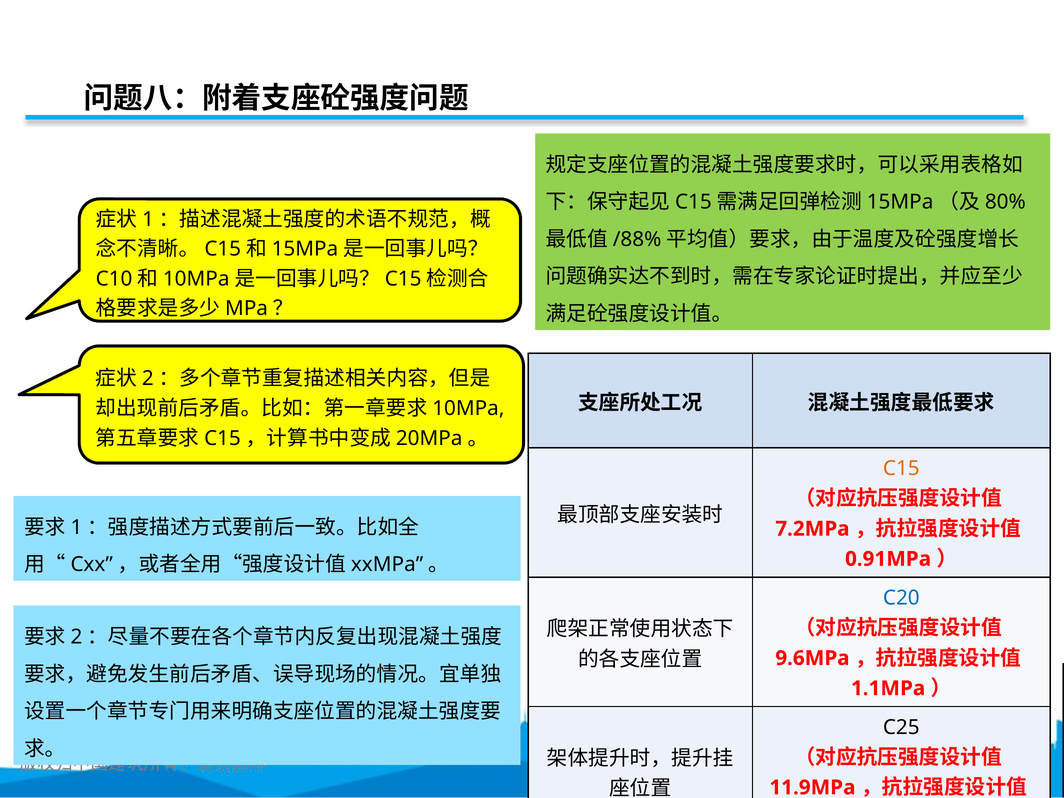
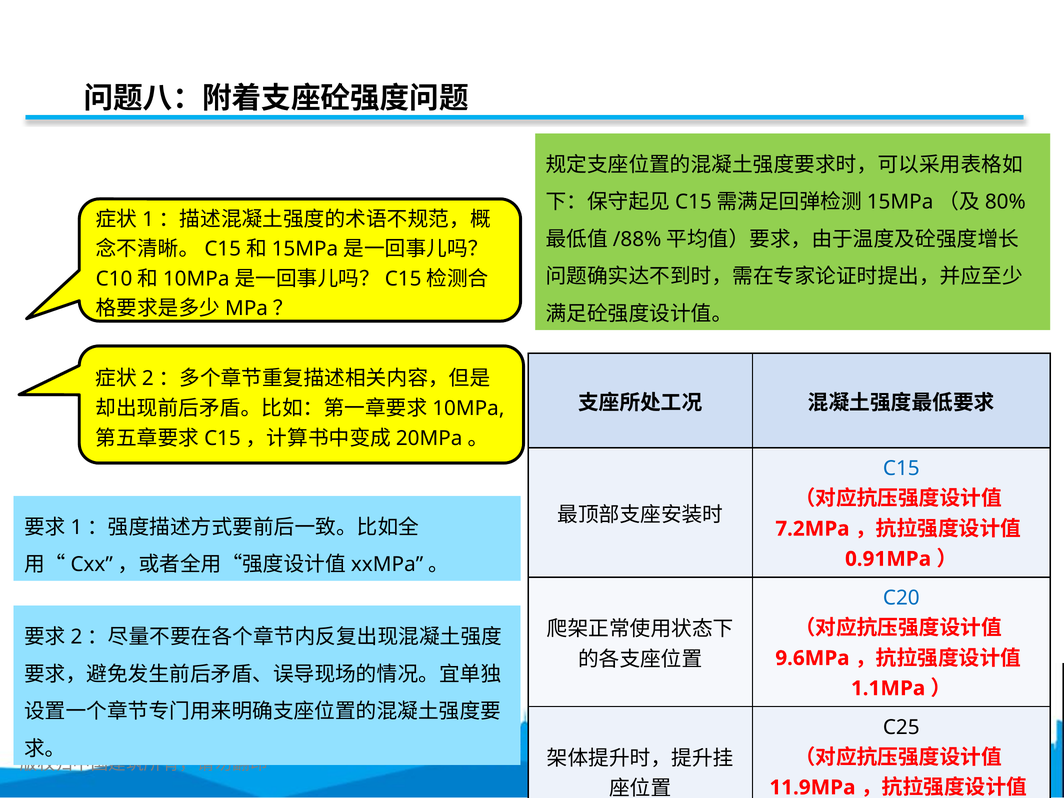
C15 colour: orange -> blue (901, 468)
